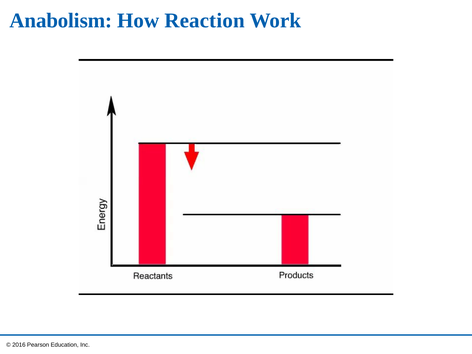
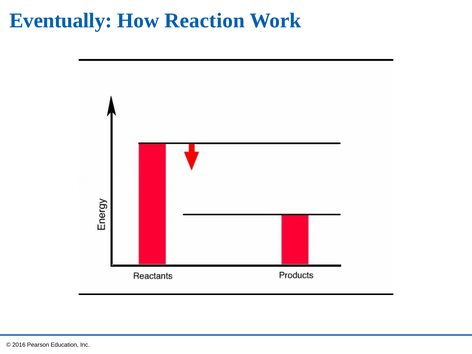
Anabolism: Anabolism -> Eventually (61, 21)
